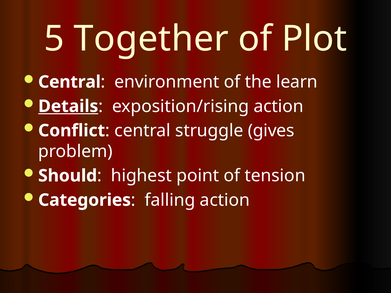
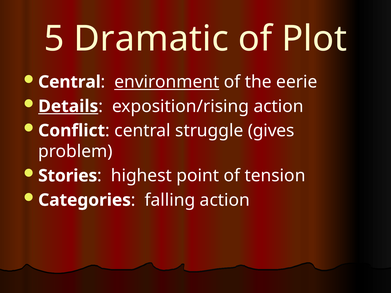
Together: Together -> Dramatic (151, 39)
environment underline: none -> present (167, 82)
learn: learn -> eerie (297, 82)
Should: Should -> Stories (68, 176)
